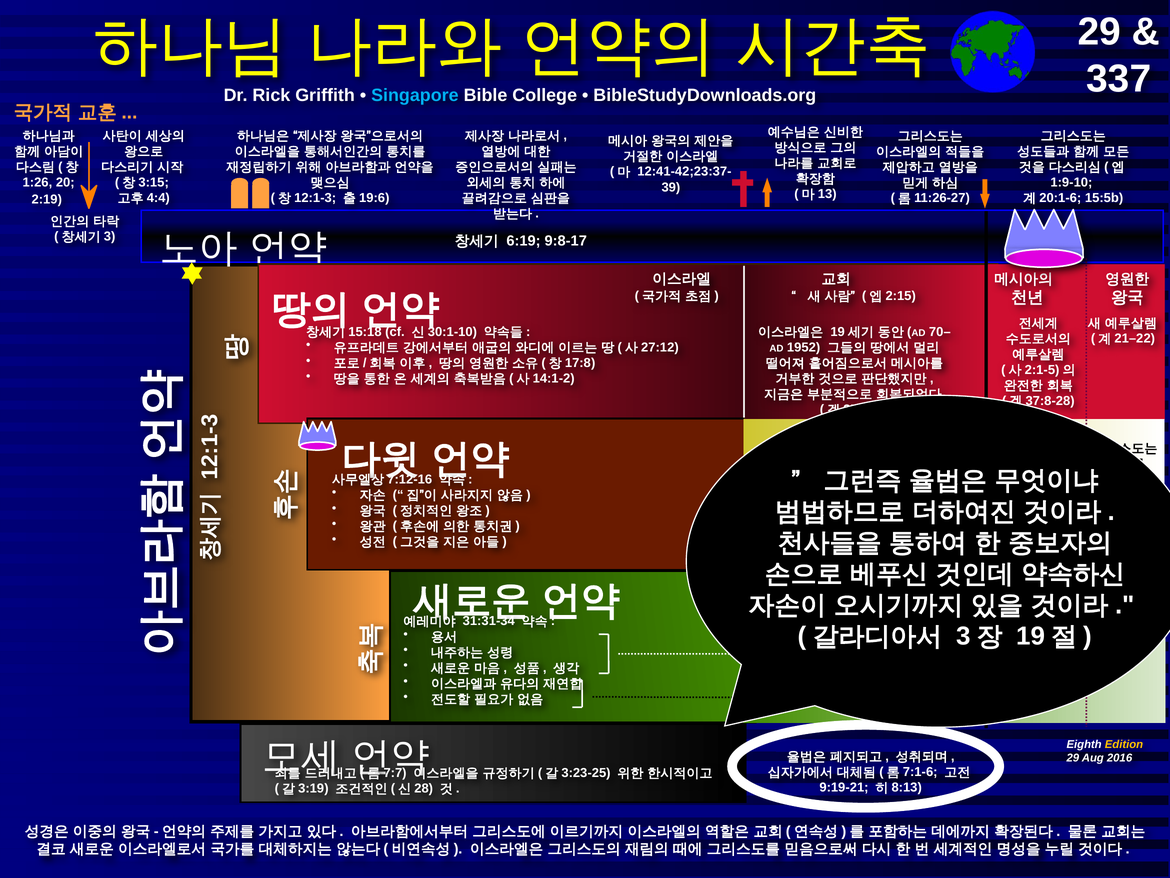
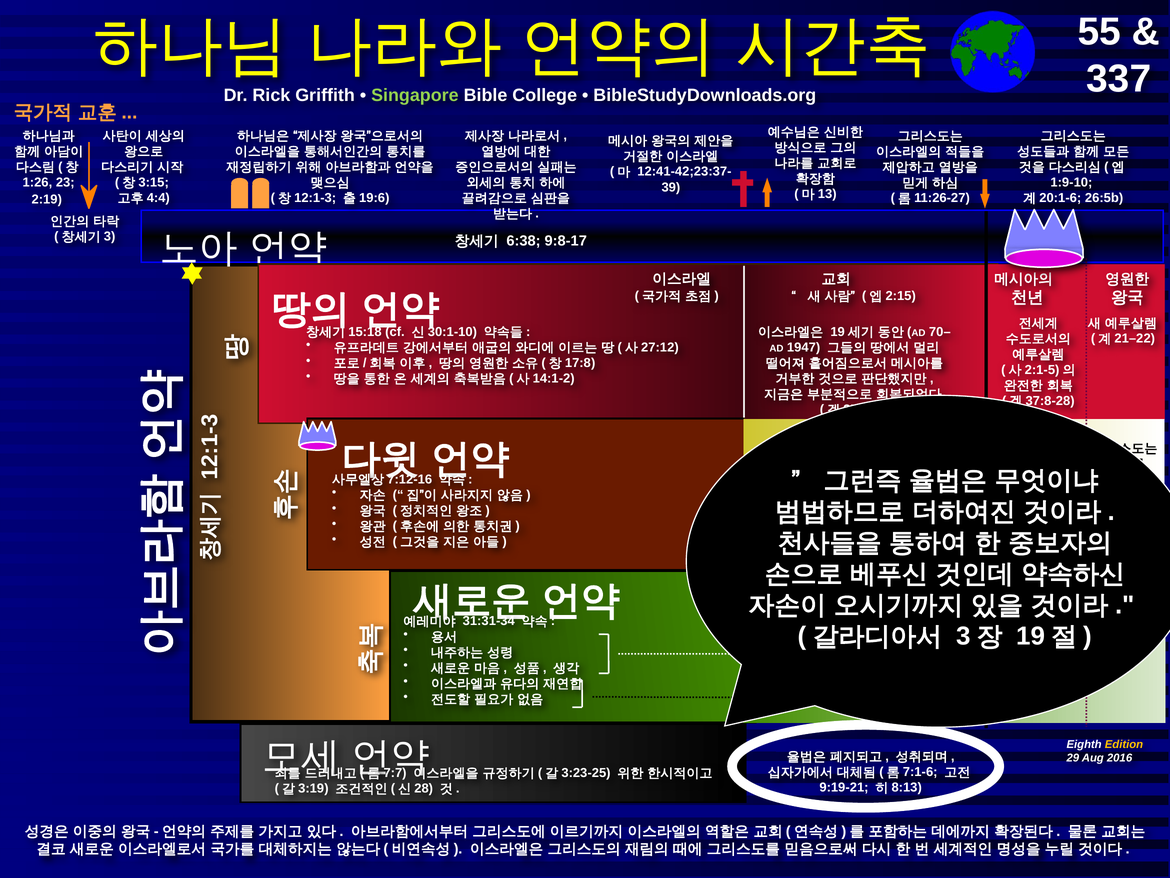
29: 29 -> 55 (1099, 32)
Singapore colour: light blue -> light green (415, 95)
20: 20 -> 23 (65, 182)
15:5b: 15:5b -> 26:5b (1104, 198)
6:19: 6:19 -> 6:38 (523, 241)
1952: 1952 -> 1947 (804, 347)
